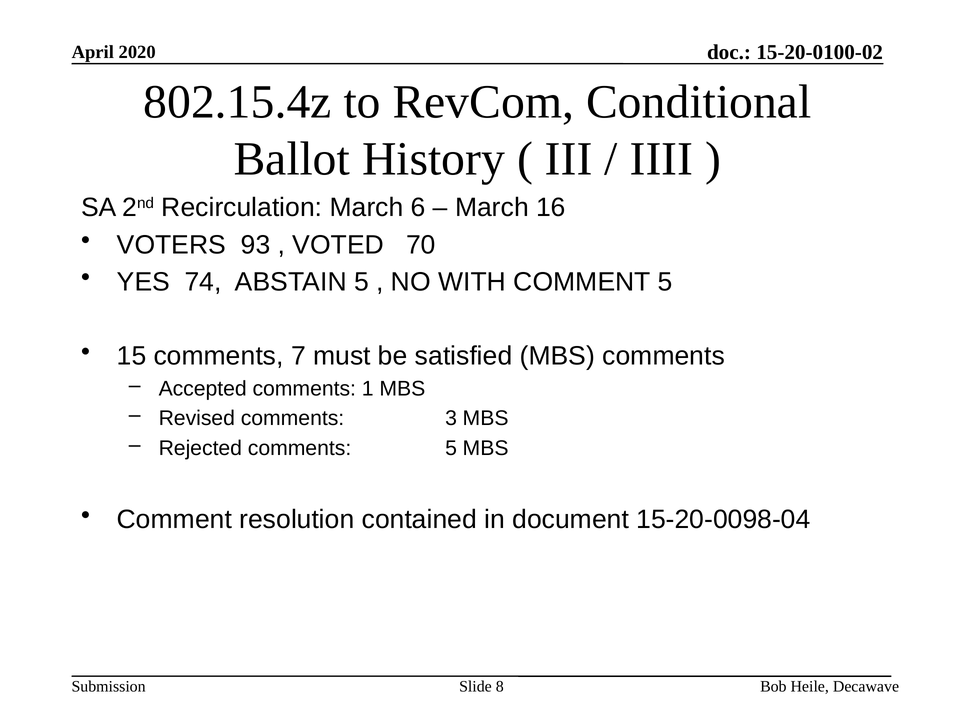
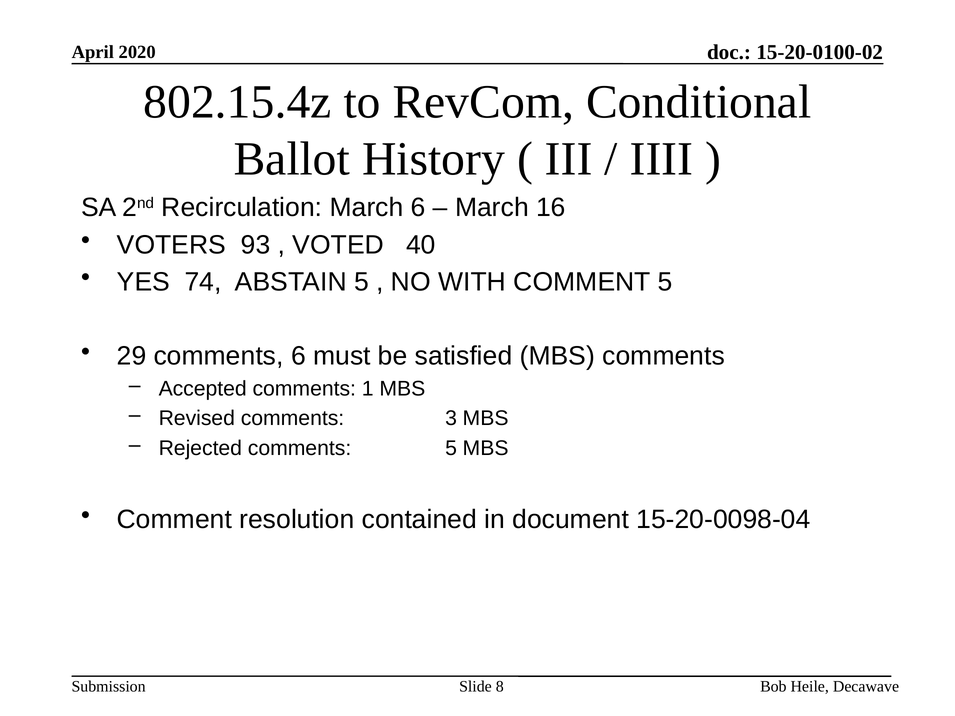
70: 70 -> 40 (421, 245)
15: 15 -> 29 (132, 356)
comments 7: 7 -> 6 (298, 356)
